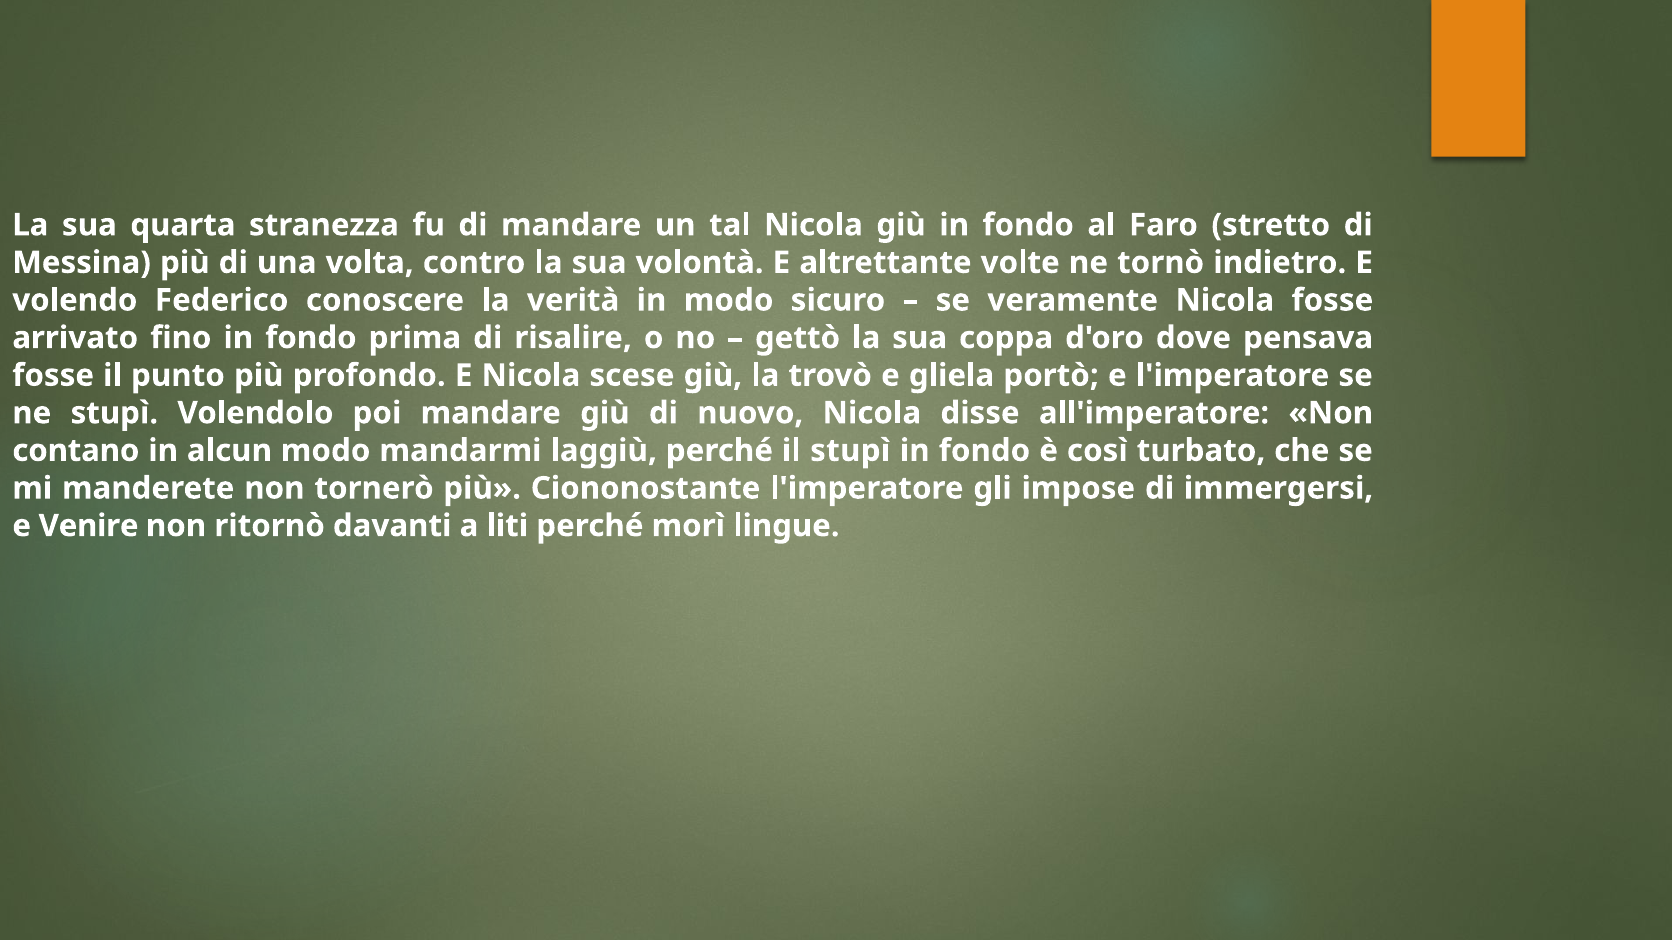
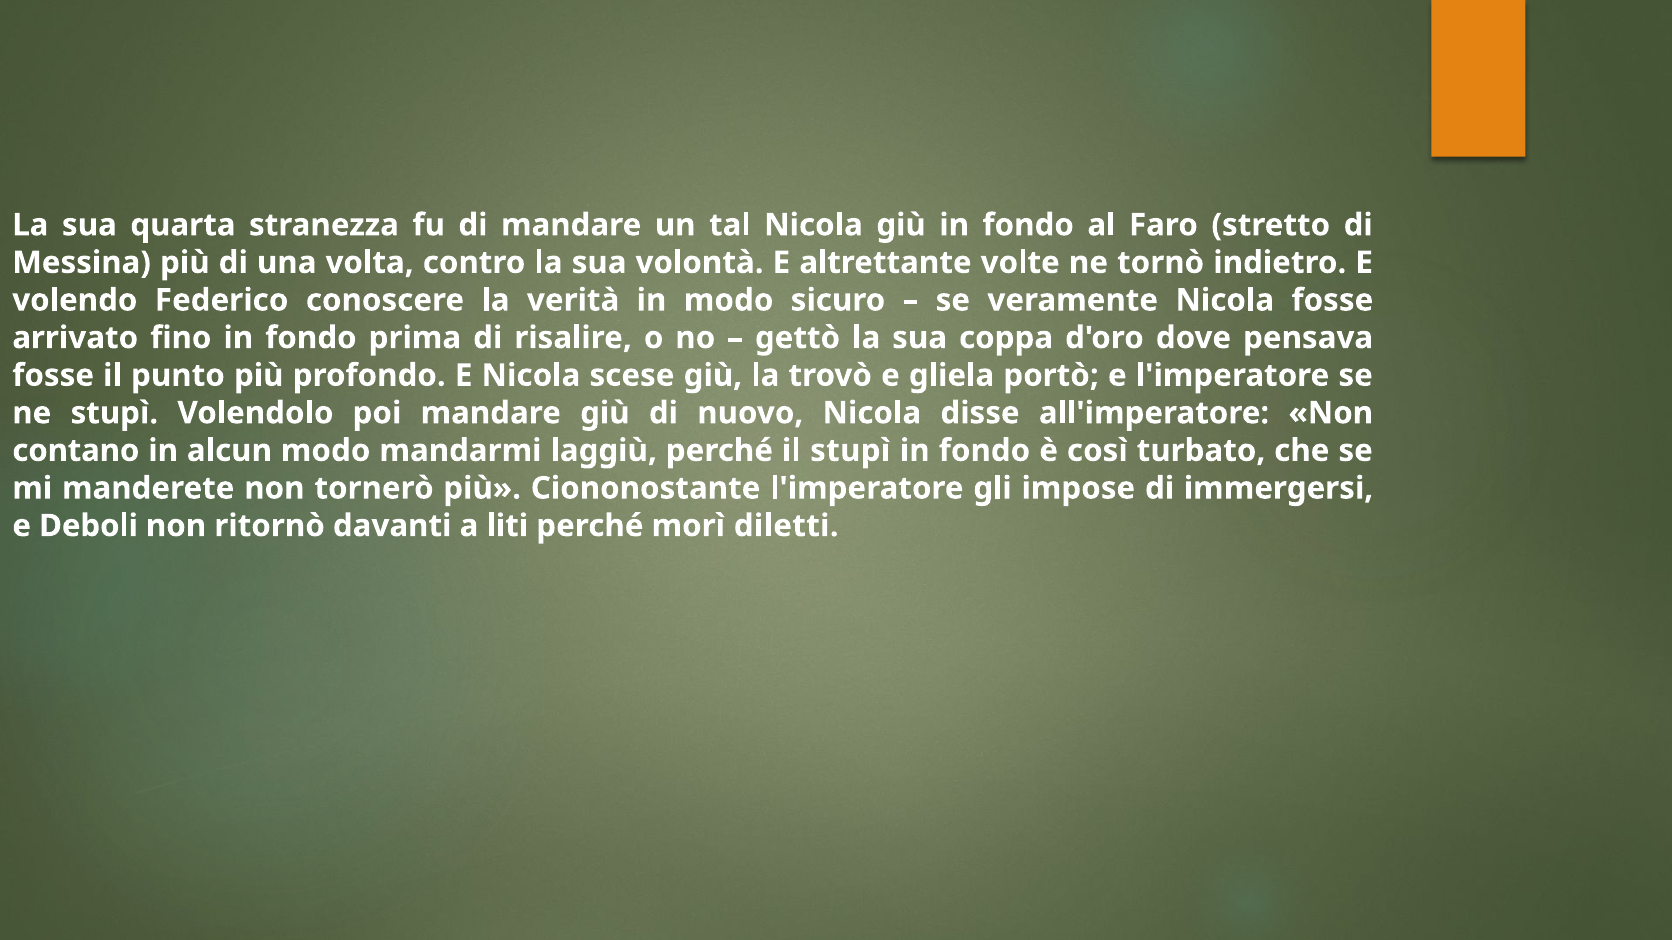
Venire: Venire -> Deboli (89, 526)
lingue: lingue -> diletti (786, 526)
